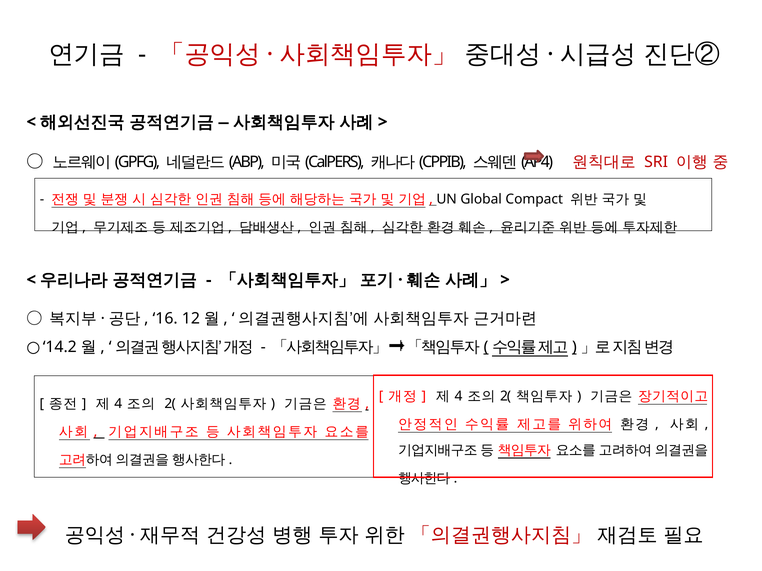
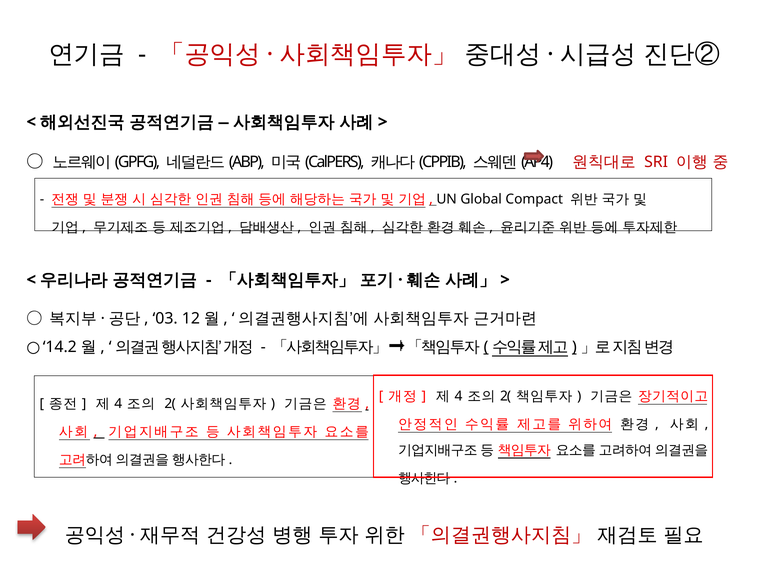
16: 16 -> 03 (165, 319)
